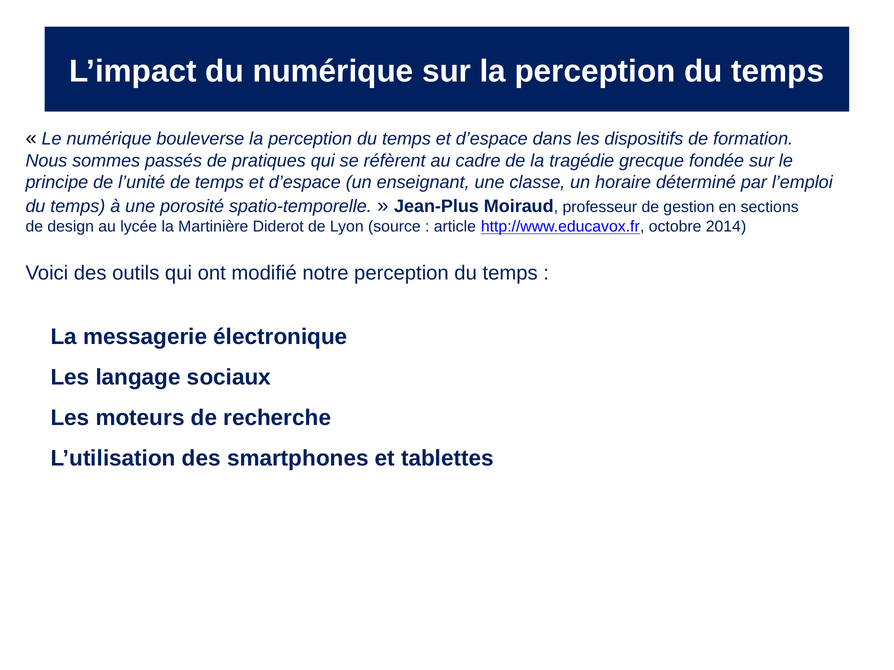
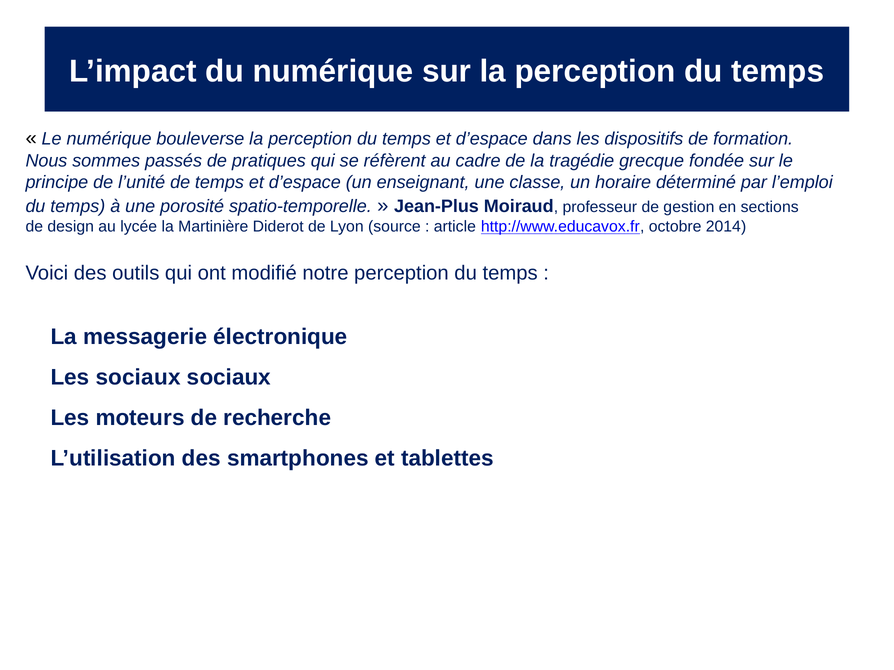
Les langage: langage -> sociaux (138, 377)
